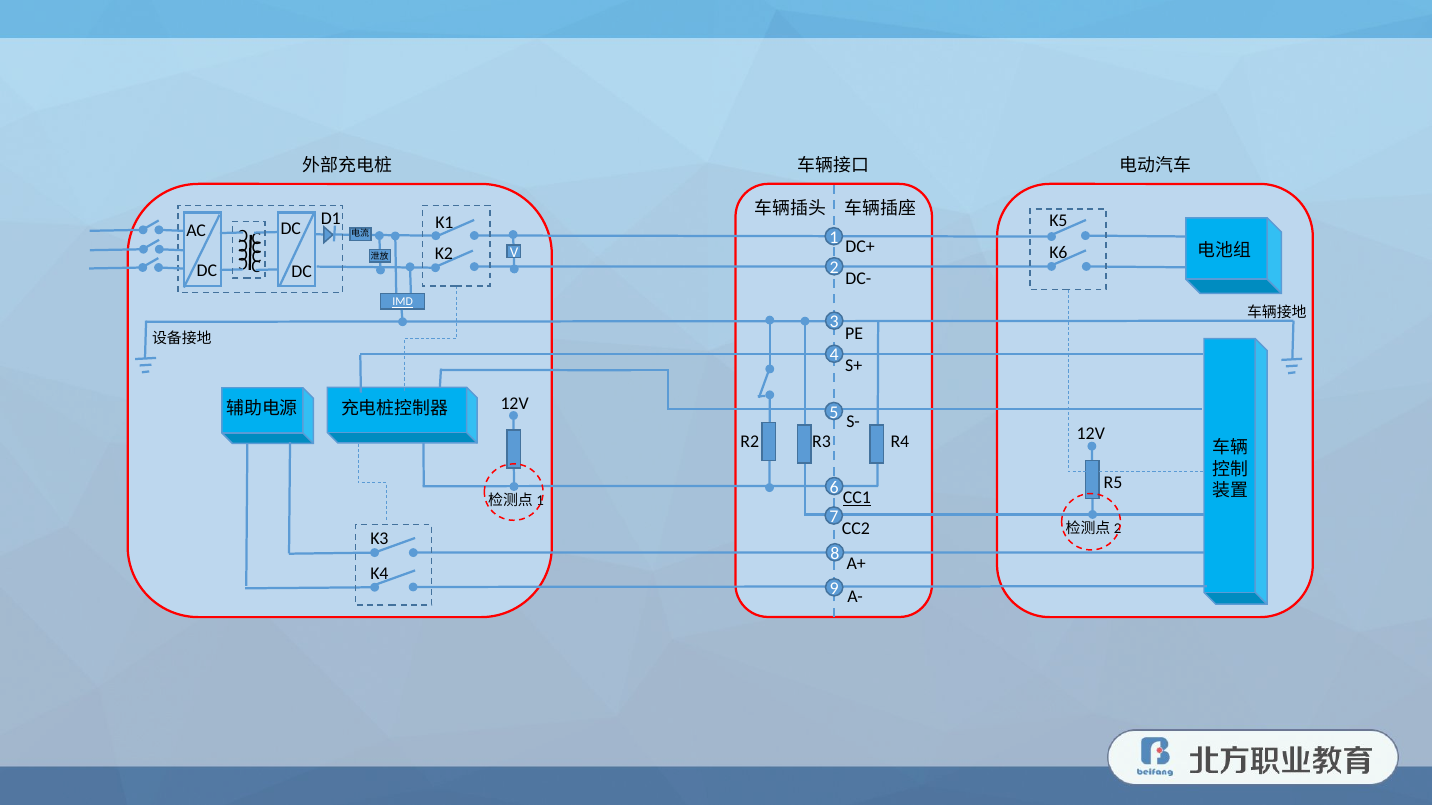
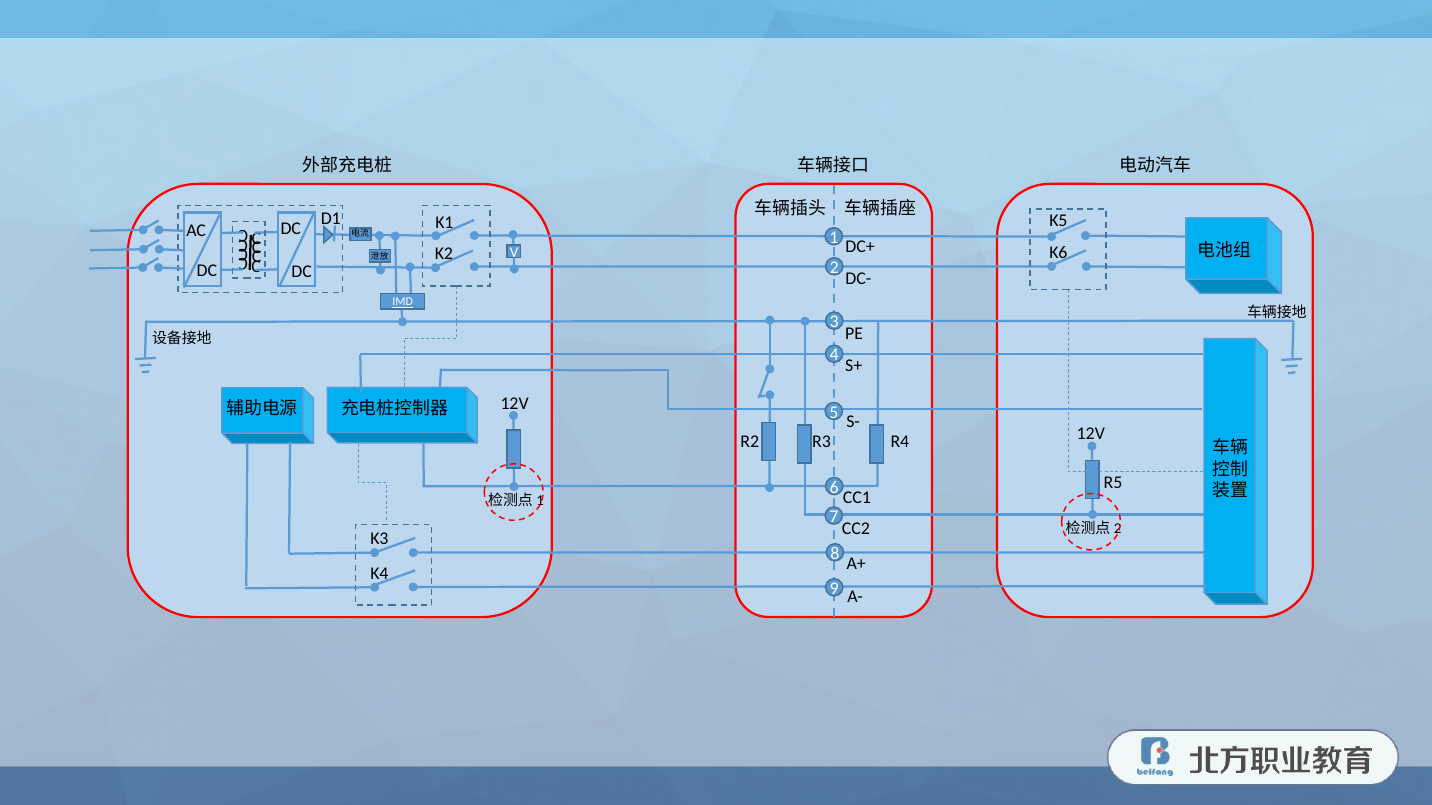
CC1 underline: present -> none (857, 498)
